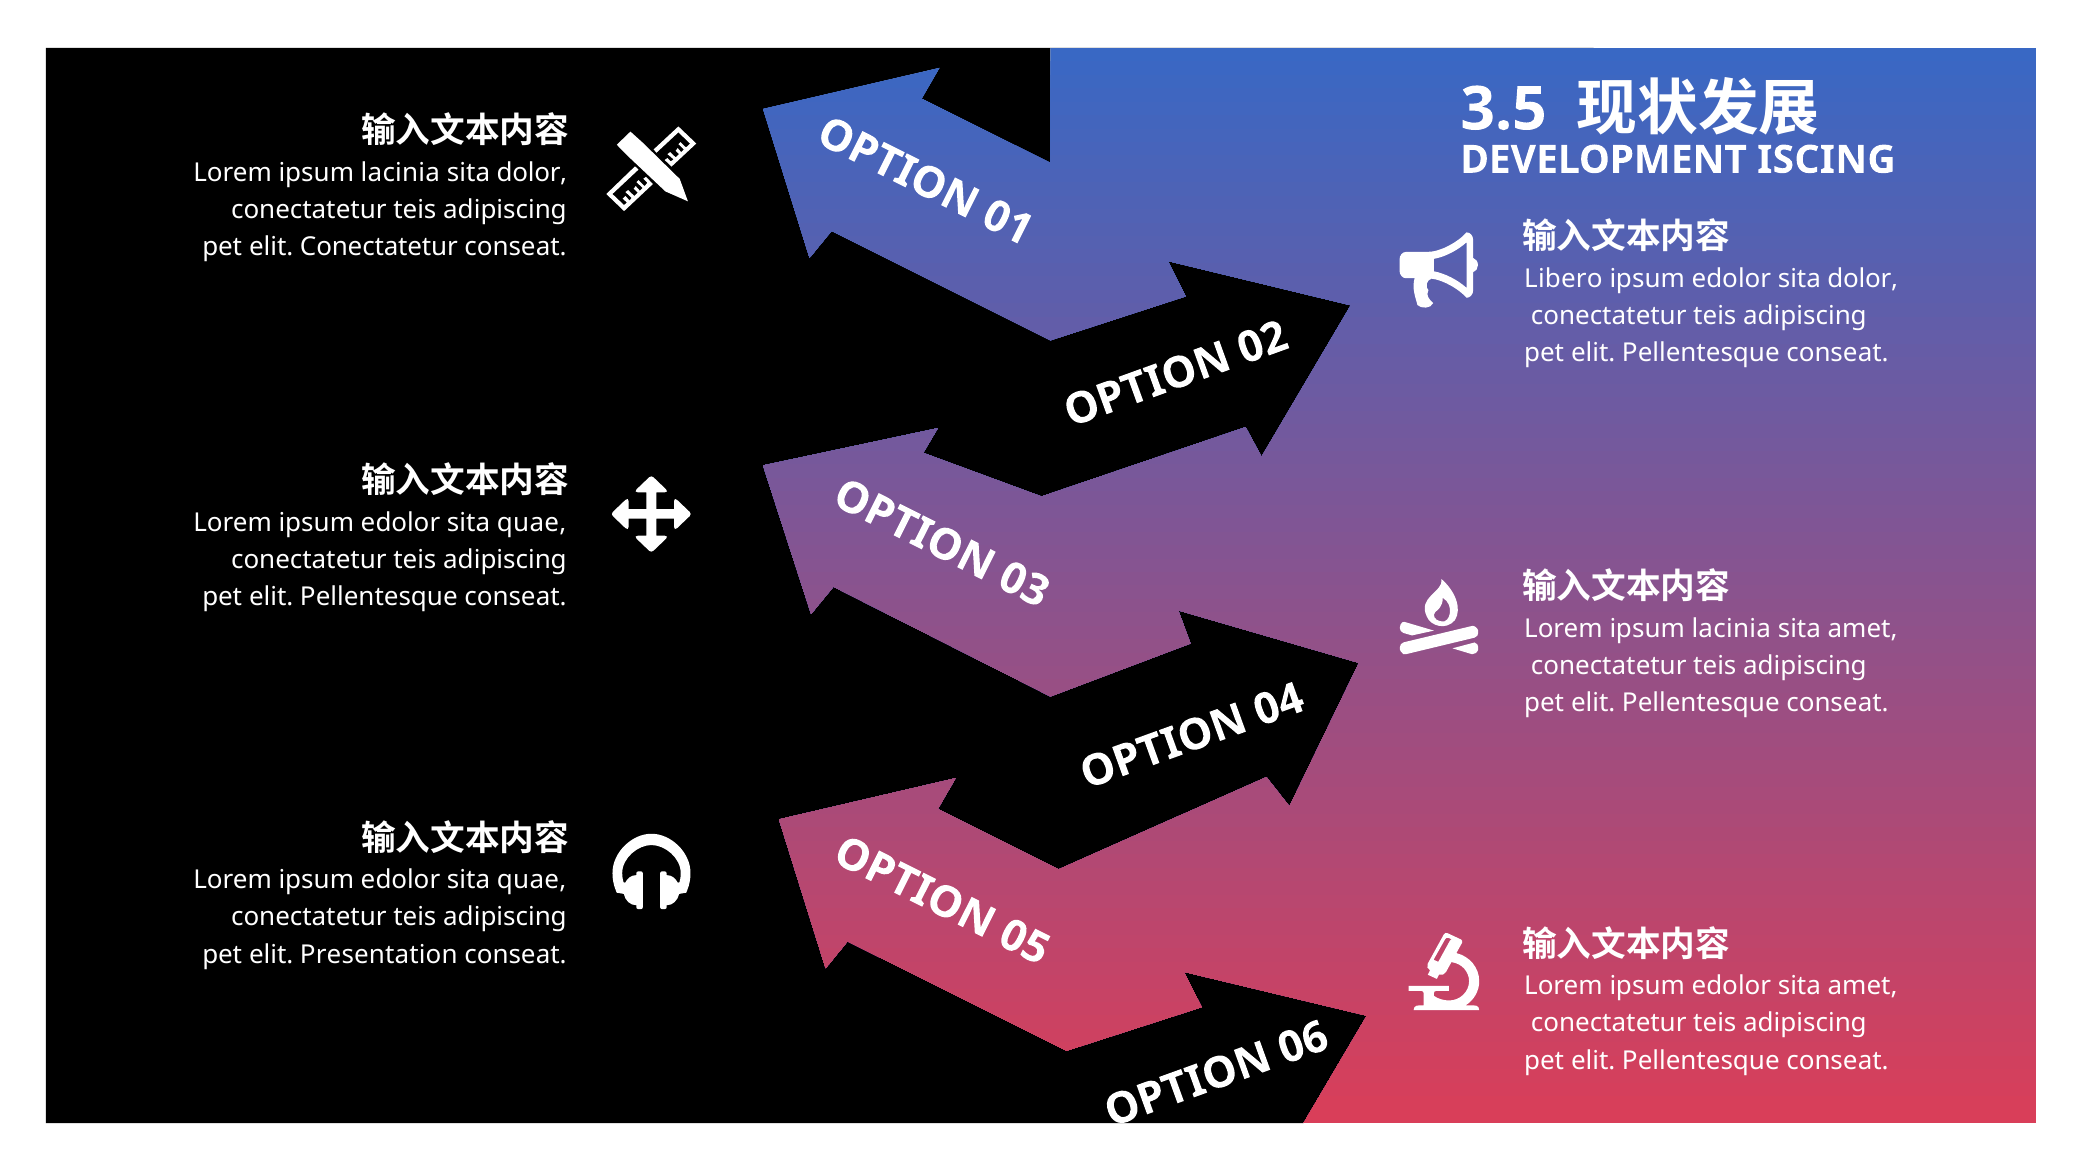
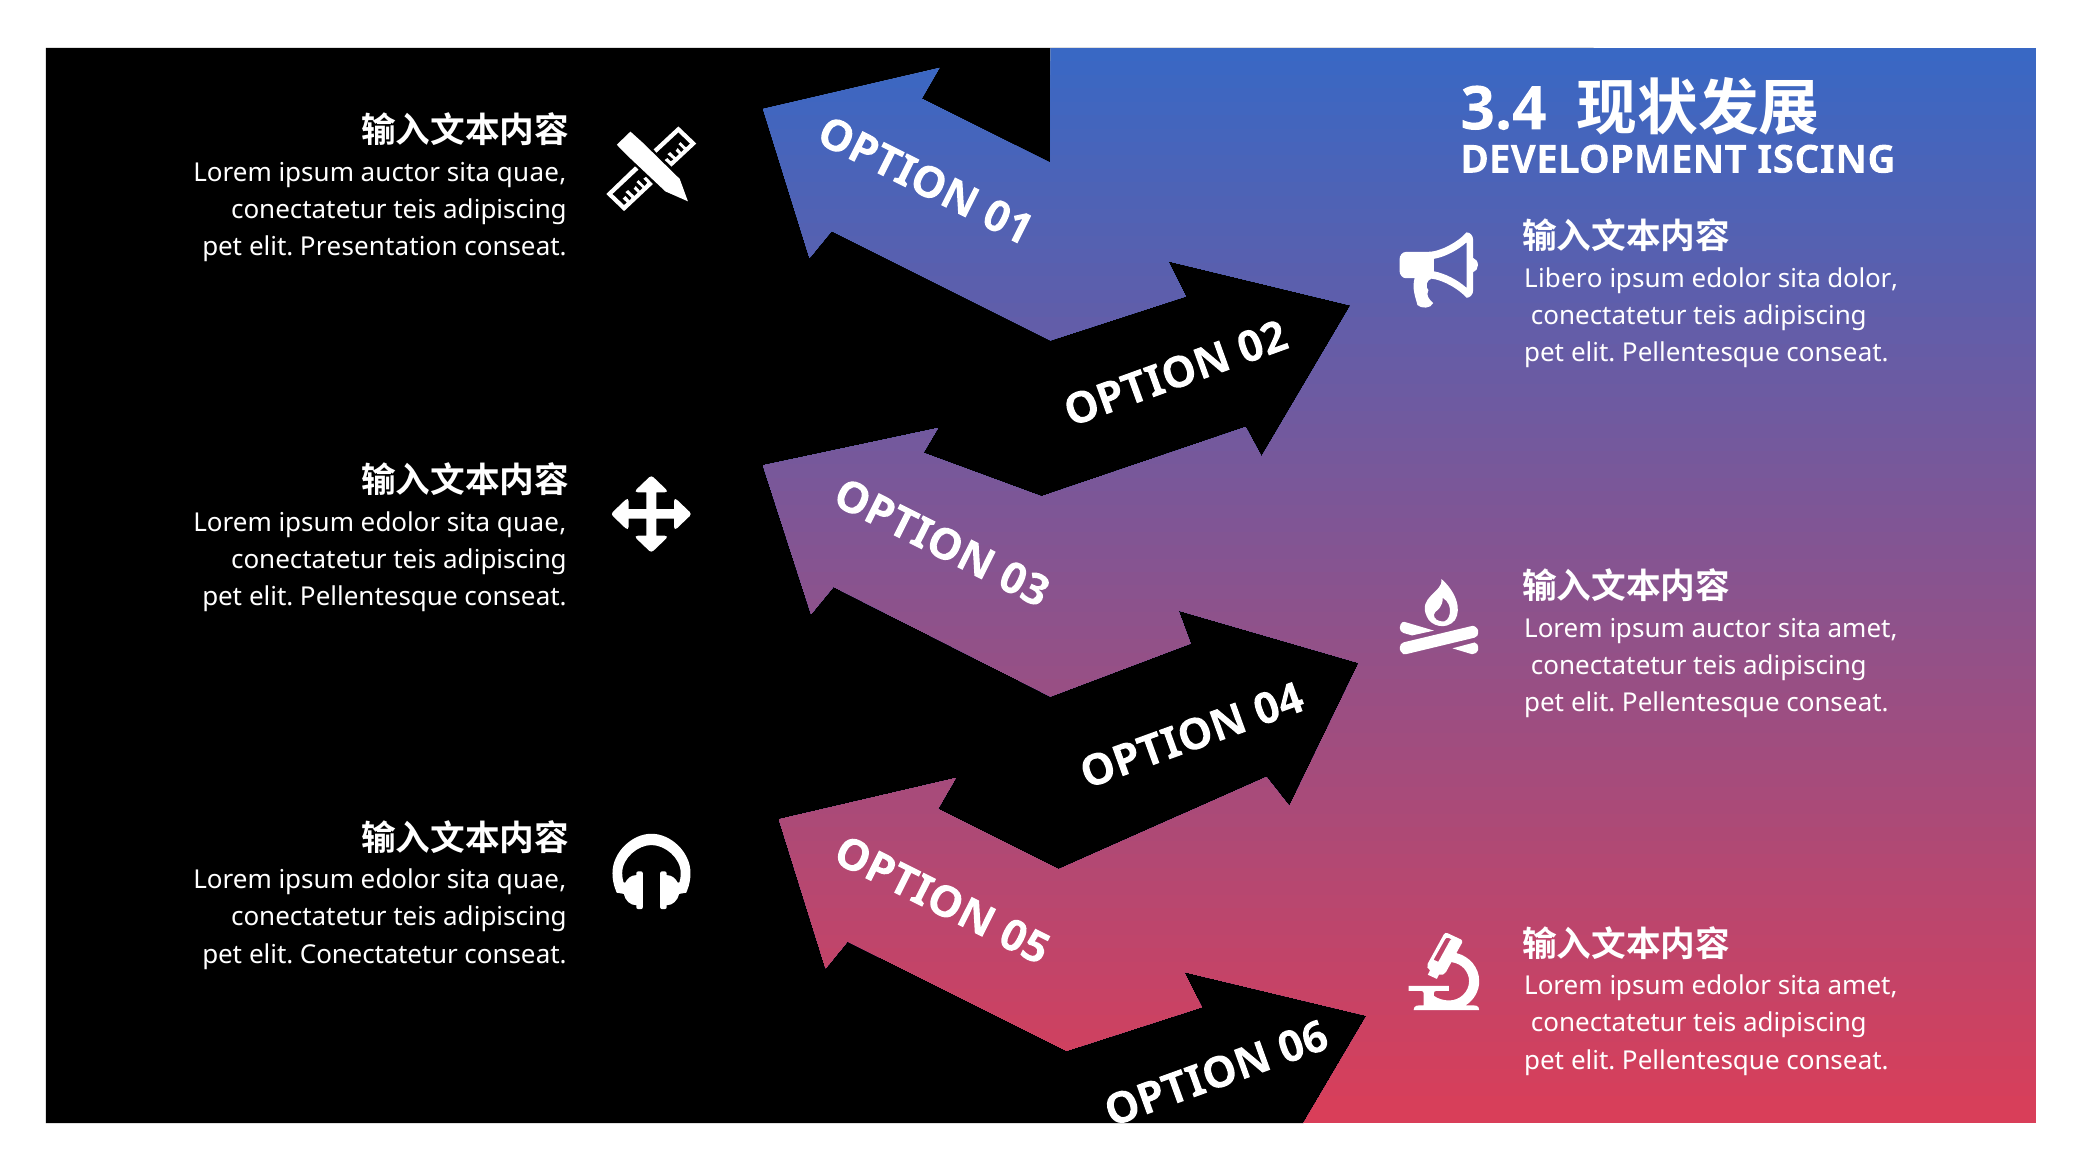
3.5: 3.5 -> 3.4 (1504, 109)
lacinia: lacinia -> auctor (400, 172)
dolor: dolor -> quae (532, 172)
elit Conectatetur: Conectatetur -> Presentation (379, 247)
lacinia: lacinia -> auctor (1731, 628)
elit Presentation: Presentation -> Conectatetur (379, 955)
